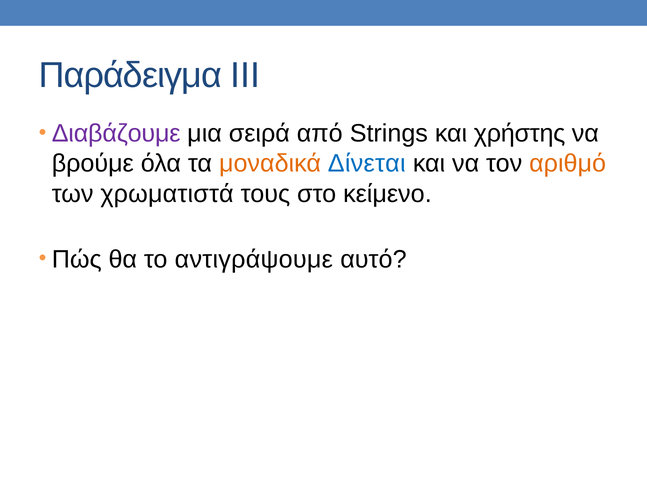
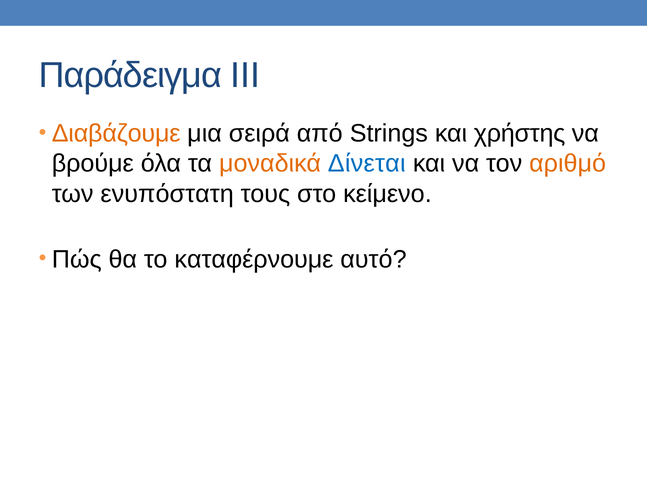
Διαβάζουμε colour: purple -> orange (116, 133)
χρωματιστά: χρωματιστά -> ενυπόστατη (167, 194)
αντιγράψουμε: αντιγράψουμε -> καταφέρνουμε (254, 259)
